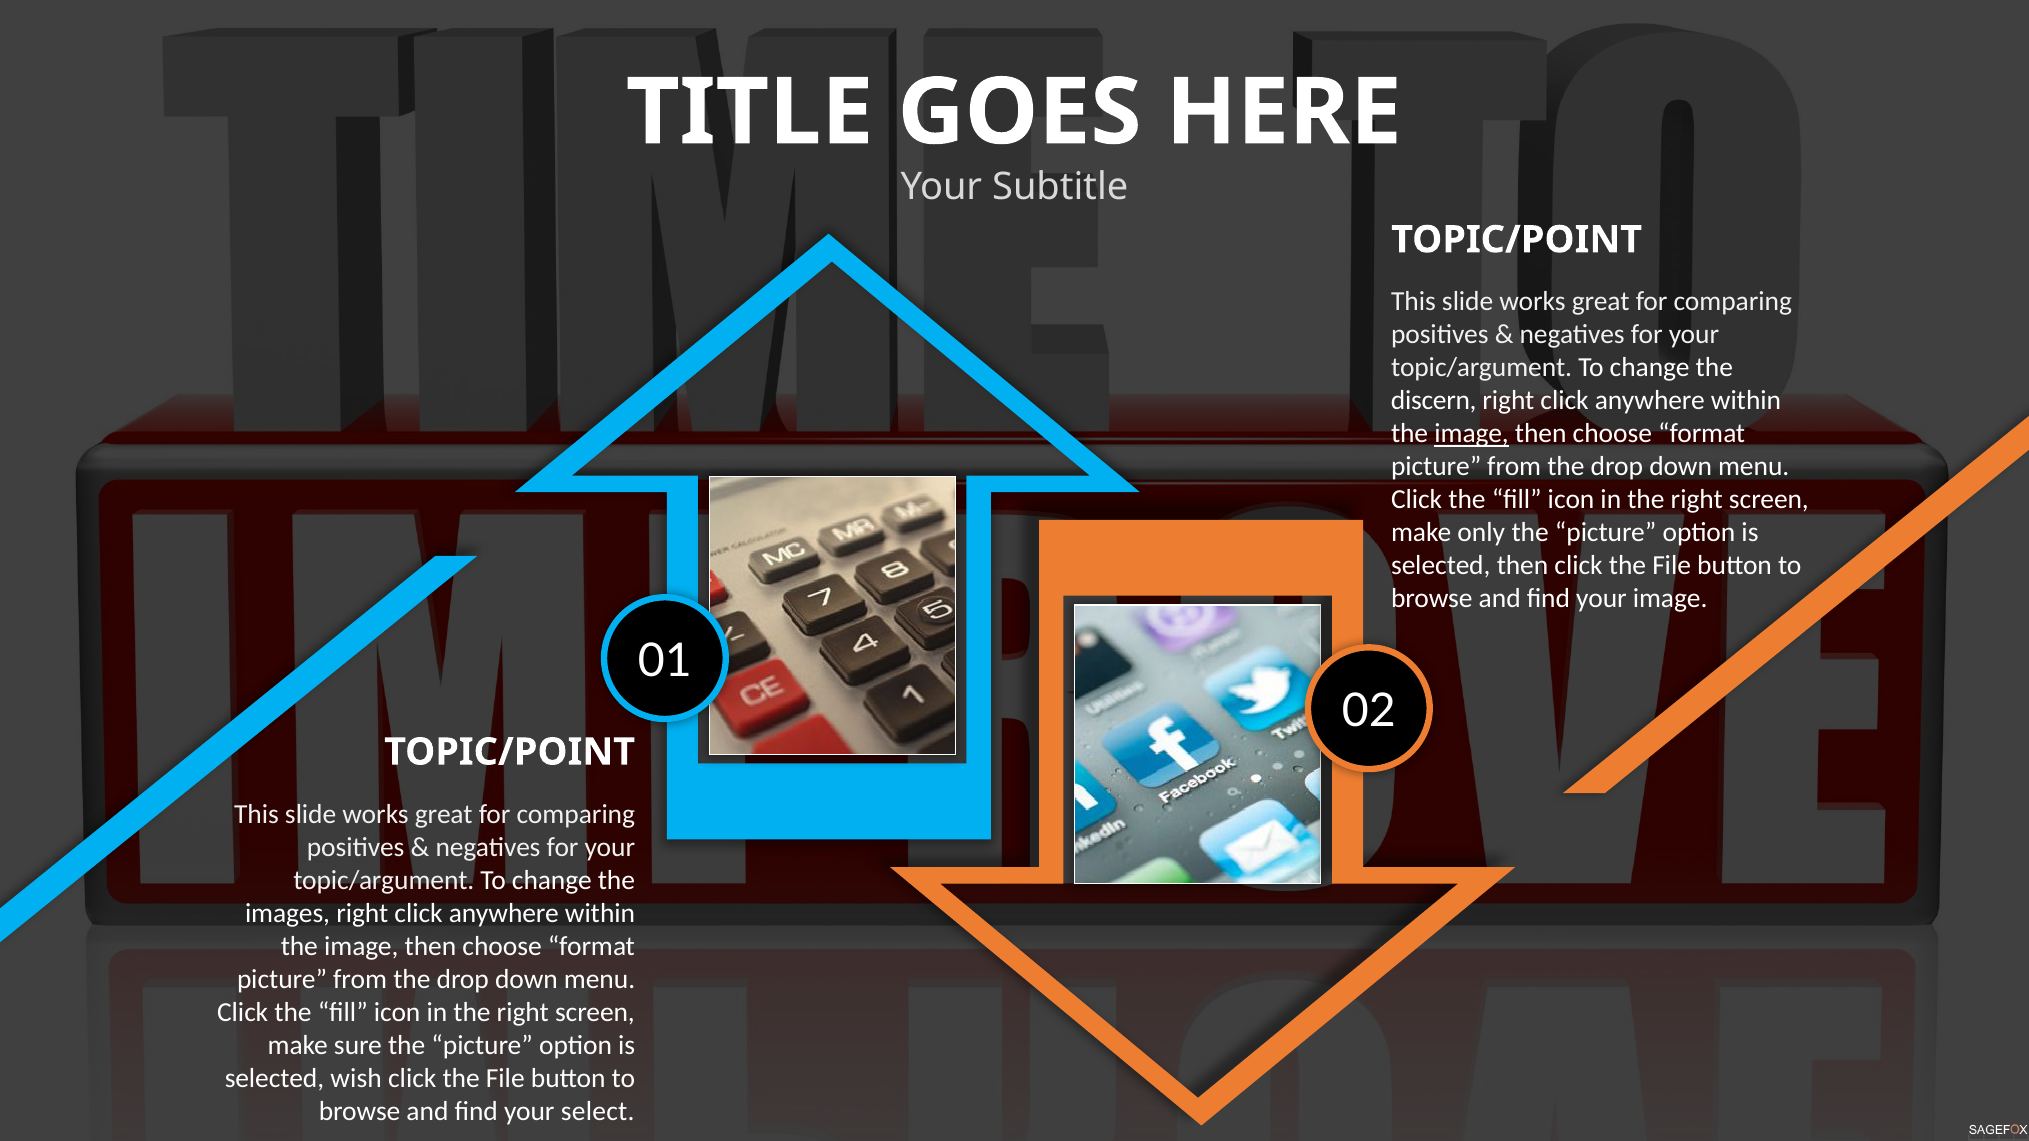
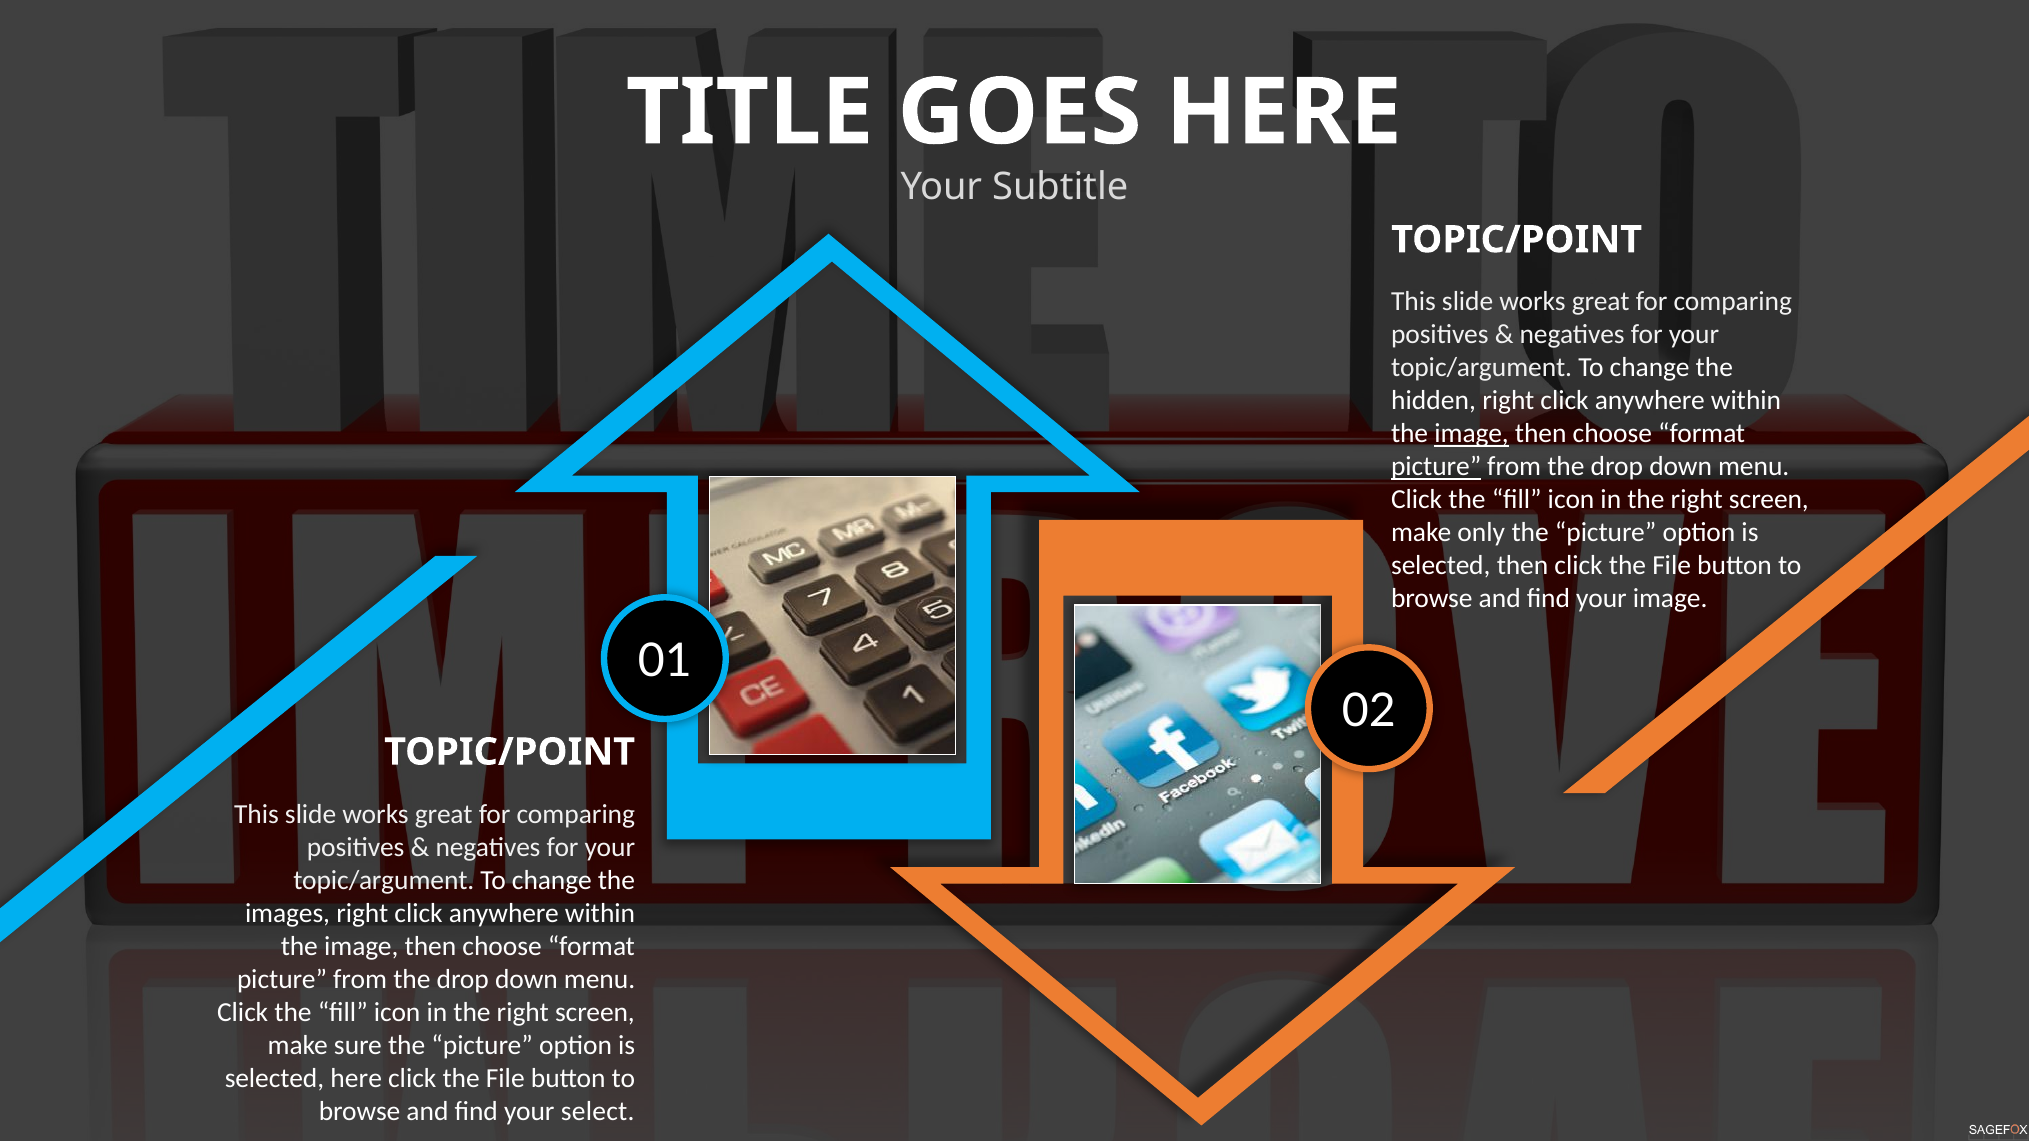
discern: discern -> hidden (1434, 401)
picture underline: none -> present (1436, 467)
selected wish: wish -> here (356, 1078)
